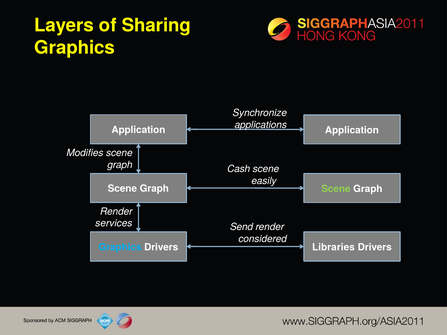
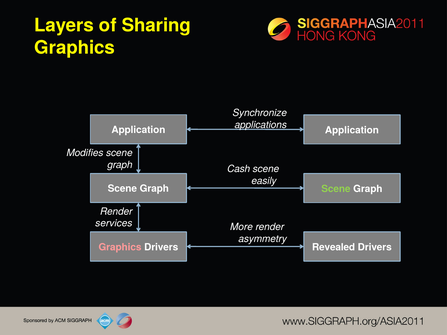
Send: Send -> More (241, 227)
considered: considered -> asymmetry (263, 239)
Graphics colour: light blue -> pink (120, 247)
Libraries: Libraries -> Revealed (334, 247)
